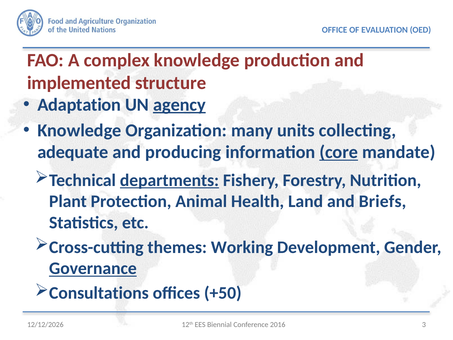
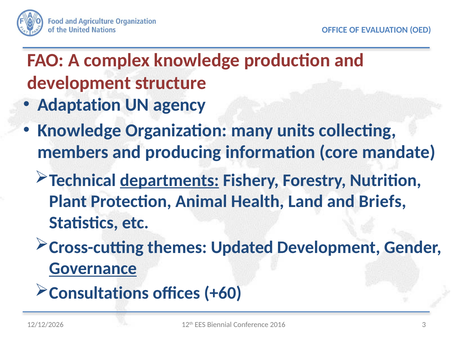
implemented: implemented -> development (79, 83)
agency underline: present -> none (179, 105)
adequate: adequate -> members (73, 152)
core underline: present -> none (339, 152)
Working: Working -> Updated (242, 247)
+50: +50 -> +60 (223, 293)
